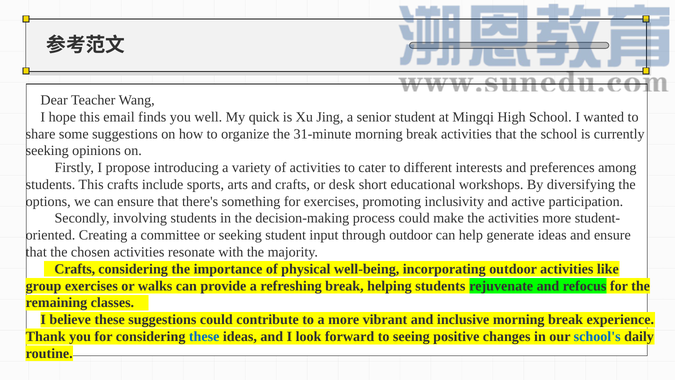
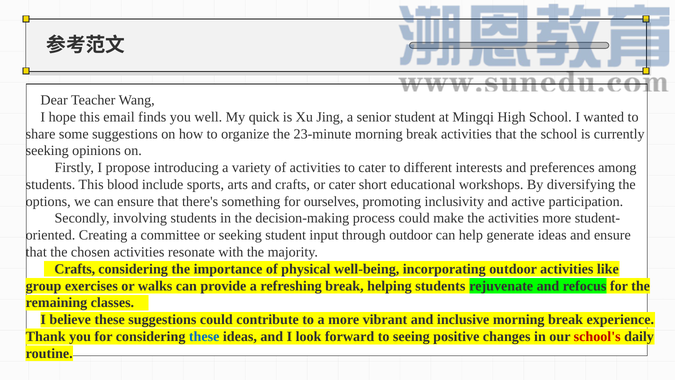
31-minute: 31-minute -> 23-minute (323, 134)
This crafts: crafts -> blood (123, 184)
or desk: desk -> cater (342, 184)
for exercises: exercises -> ourselves (331, 201)
school's colour: blue -> red (597, 336)
